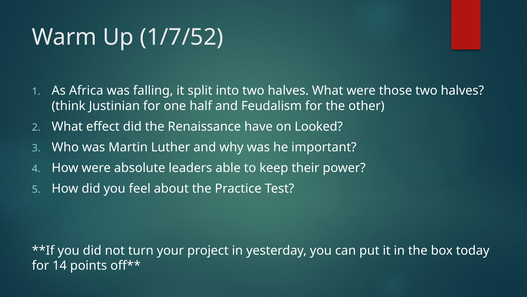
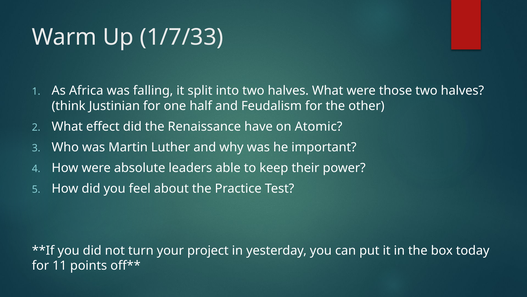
1/7/52: 1/7/52 -> 1/7/33 (182, 37)
Looked: Looked -> Atomic (319, 126)
14: 14 -> 11 (60, 265)
